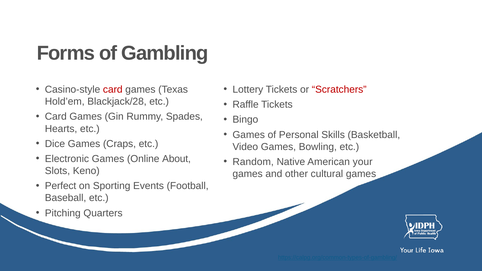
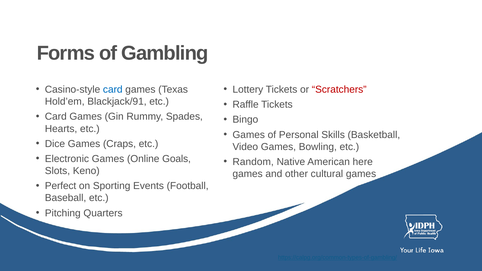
card colour: red -> blue (113, 90)
Blackjack/28: Blackjack/28 -> Blackjack/91 (117, 102)
About: About -> Goals (177, 159)
your: your -> here (363, 162)
